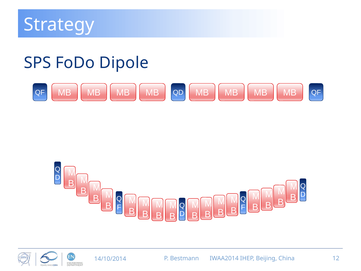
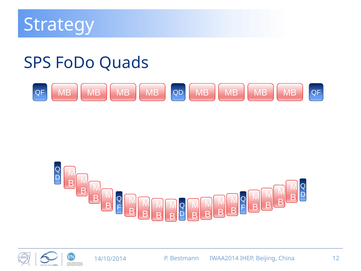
Dipole: Dipole -> Quads (124, 63)
